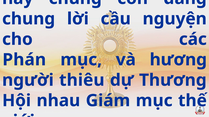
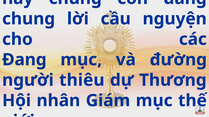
Phán: Phán -> Đang (24, 60)
hương: hương -> đường (178, 60)
nhau: nhau -> nhân (58, 101)
